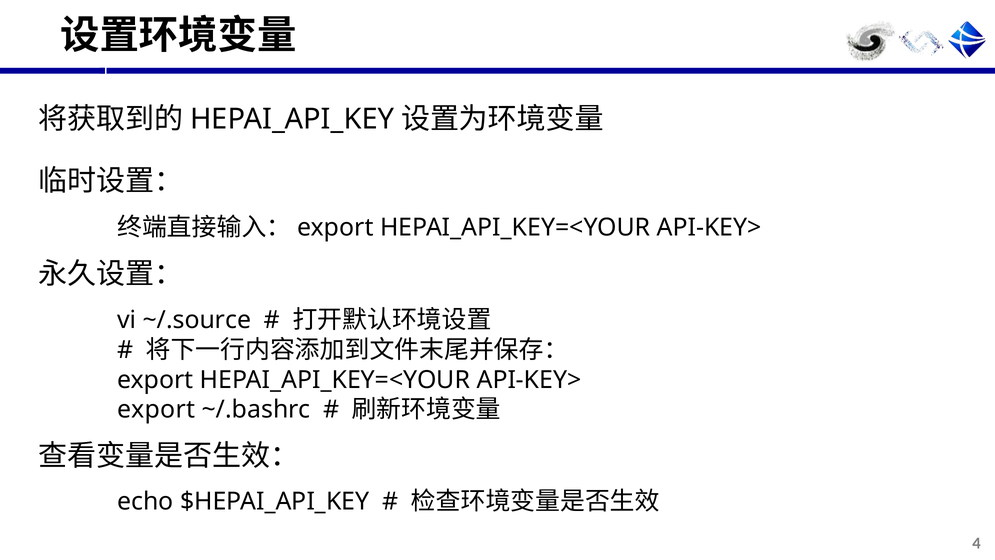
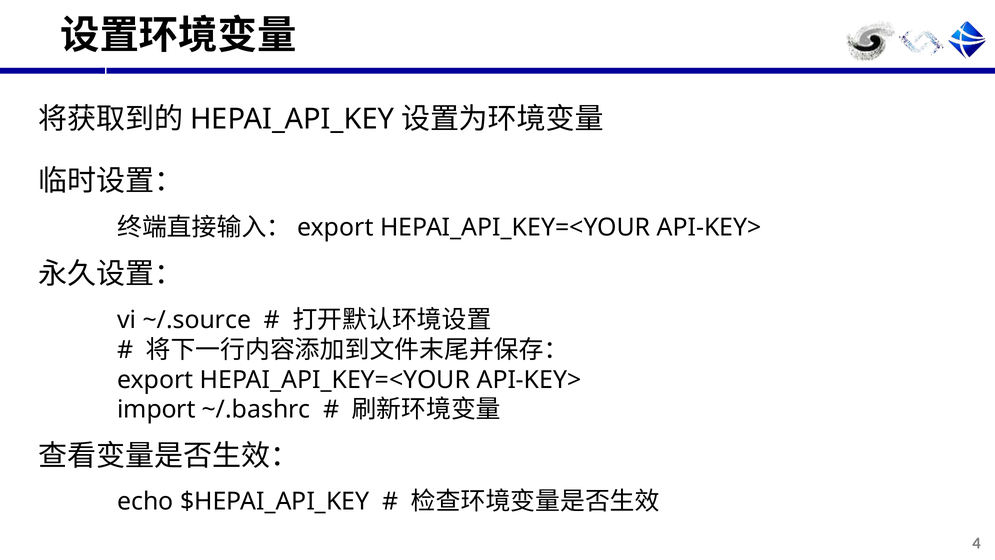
export: export -> import (156, 410)
